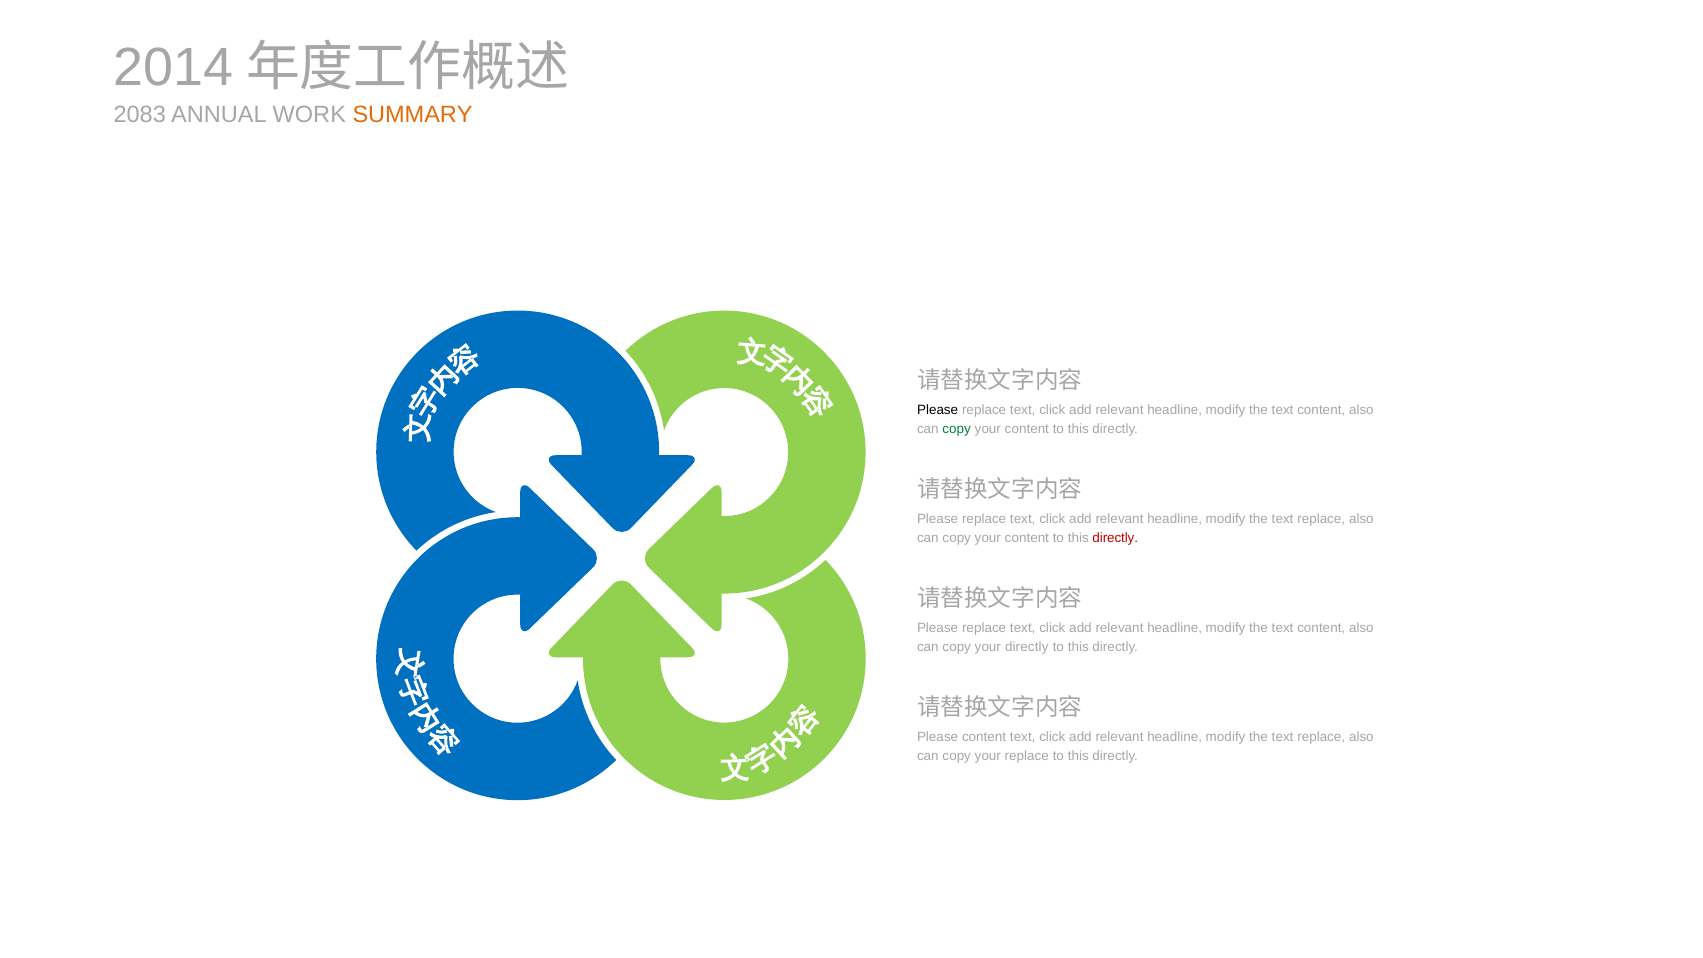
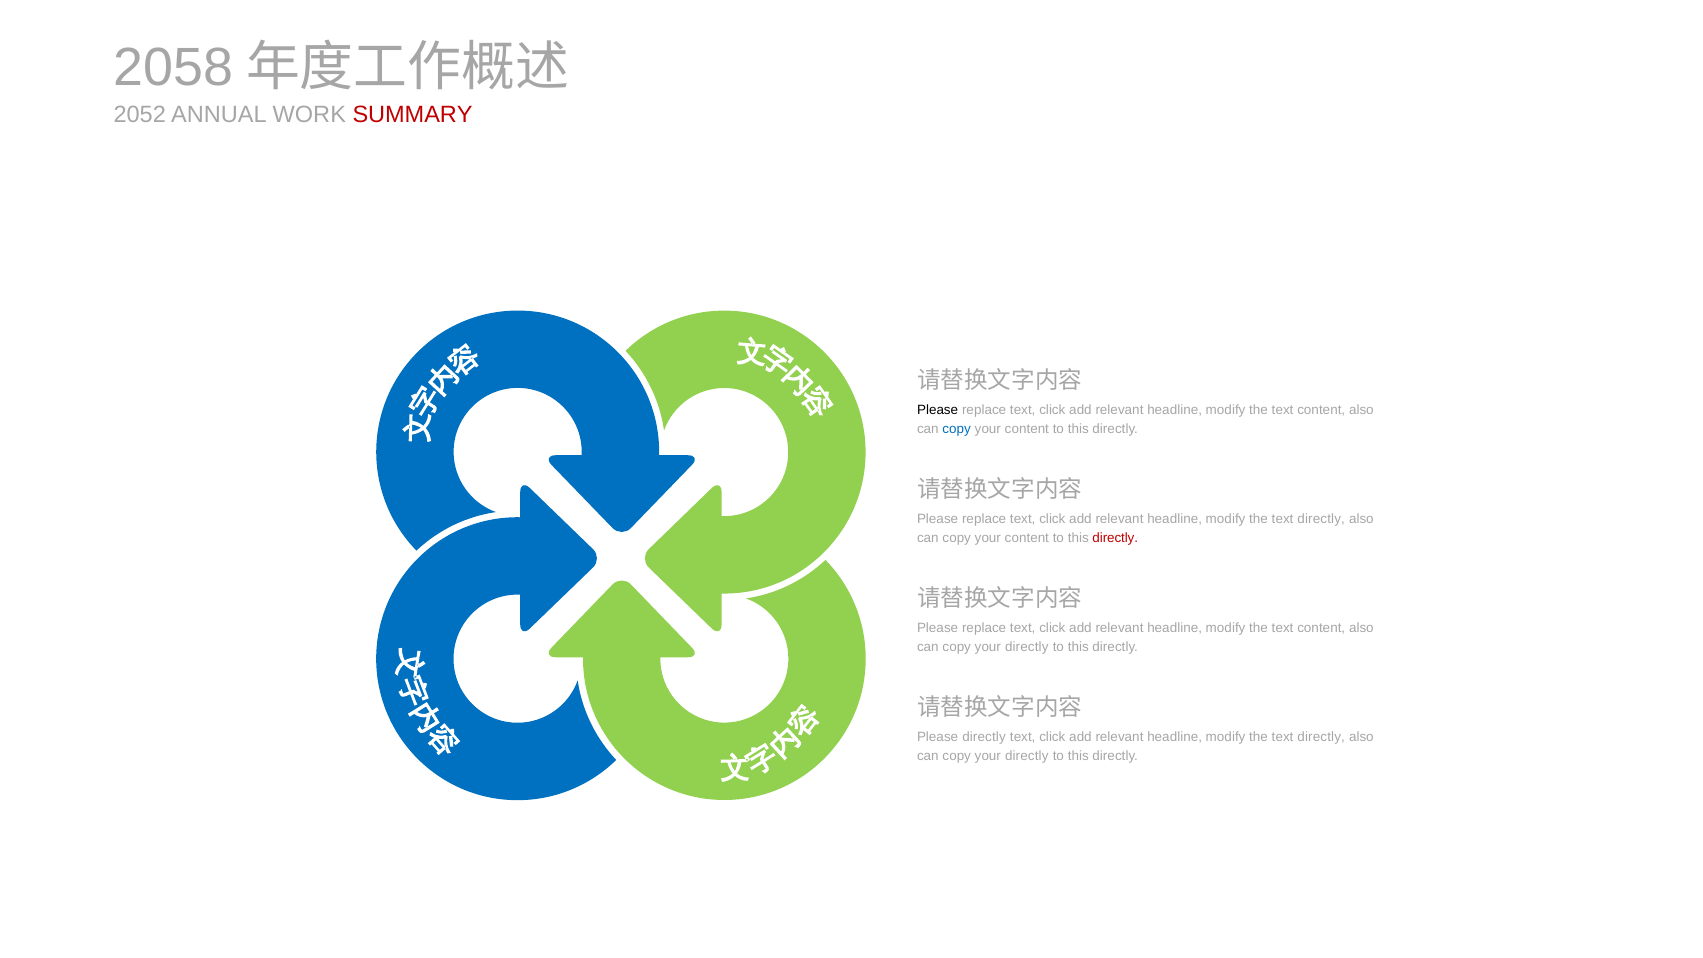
2014: 2014 -> 2058 (173, 67)
2083: 2083 -> 2052 (140, 114)
SUMMARY colour: orange -> red (413, 114)
copy colour: green -> blue (957, 429)
replace: replace -> directly (1321, 519)
Please content: content -> directly (984, 737)
replace: replace -> directly (1321, 737)
replace: replace -> directly (1027, 756)
